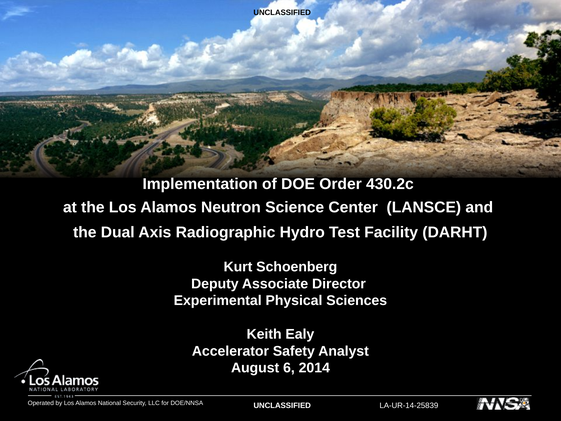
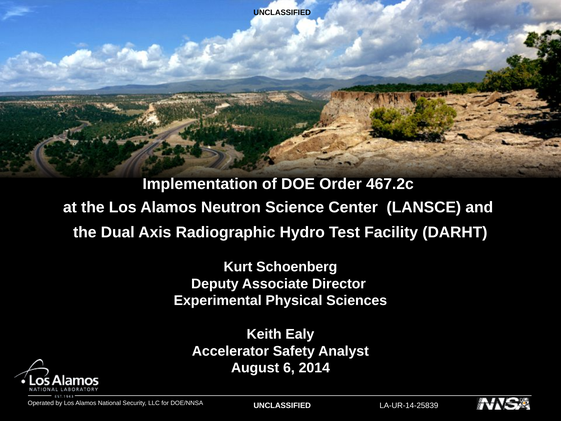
430.2c: 430.2c -> 467.2c (390, 184)
